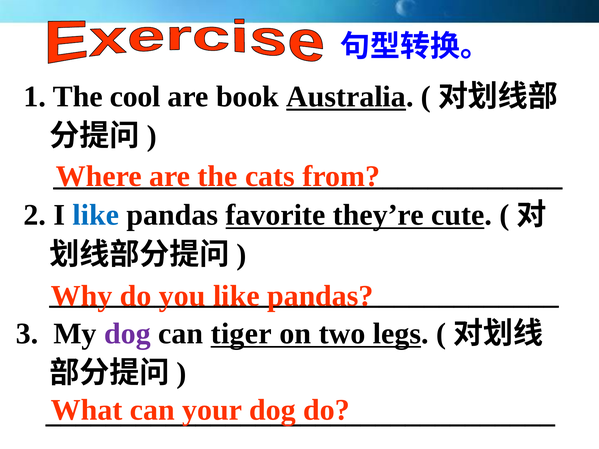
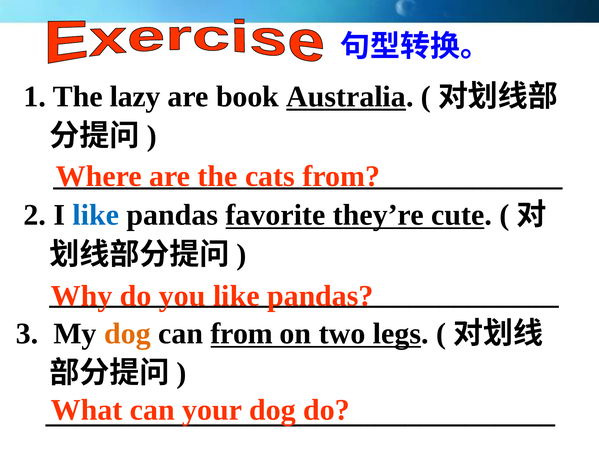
cool: cool -> lazy (135, 97)
dog colour: purple -> orange (127, 334)
can tiger: tiger -> from (242, 334)
